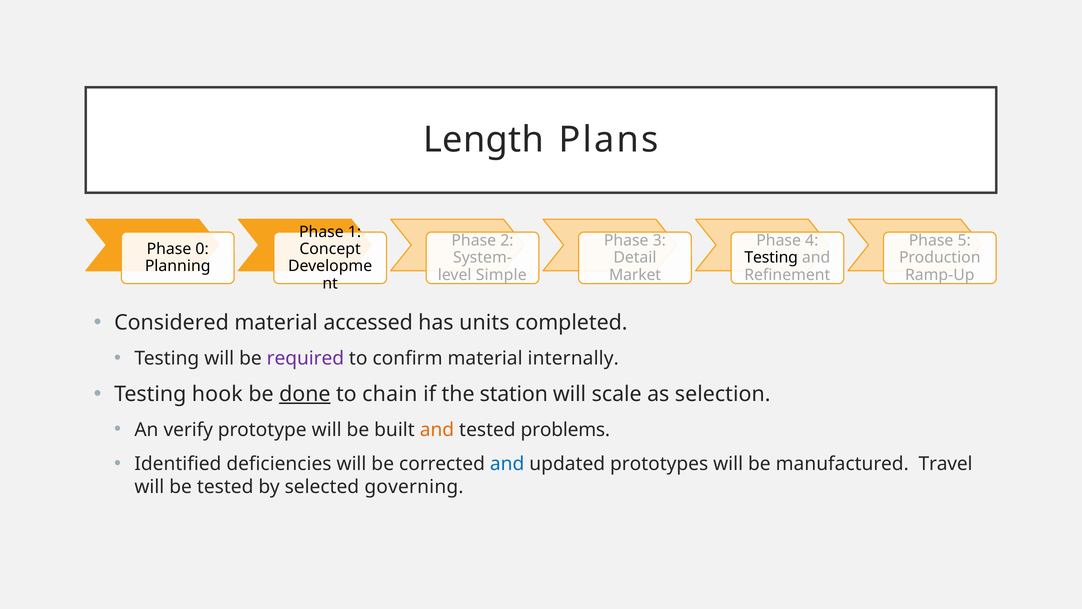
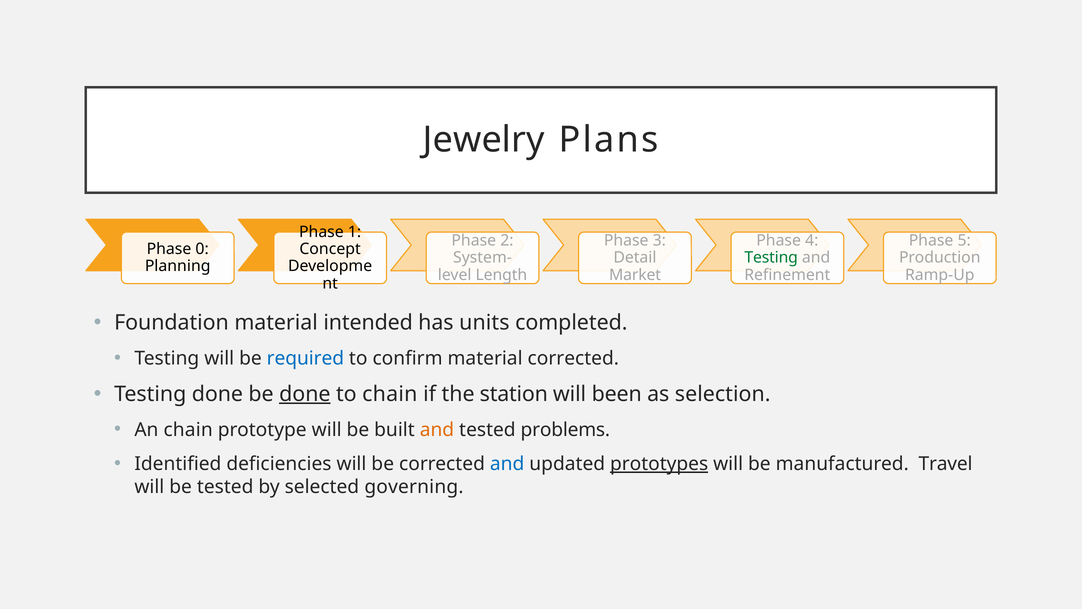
Length: Length -> Jewelry (484, 140)
Testing colour: black -> green (771, 258)
Simple: Simple -> Length (501, 275)
Considered: Considered -> Foundation (171, 323)
accessed: accessed -> intended (368, 323)
required colour: purple -> blue (305, 358)
material internally: internally -> corrected (573, 358)
Testing hook: hook -> done (217, 394)
scale: scale -> been (617, 394)
An verify: verify -> chain (188, 429)
prototypes underline: none -> present (659, 464)
